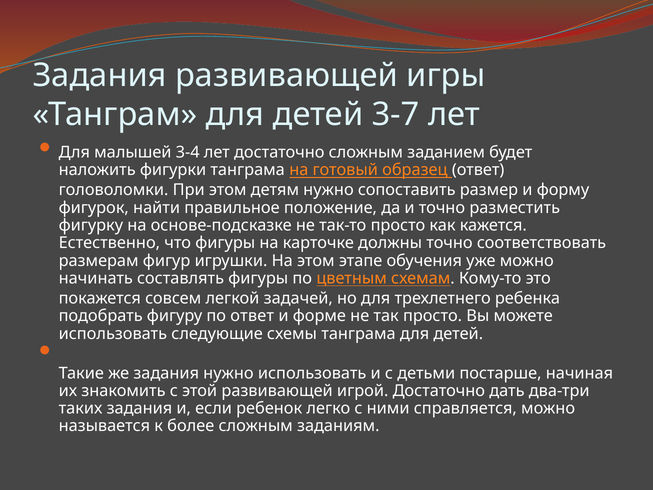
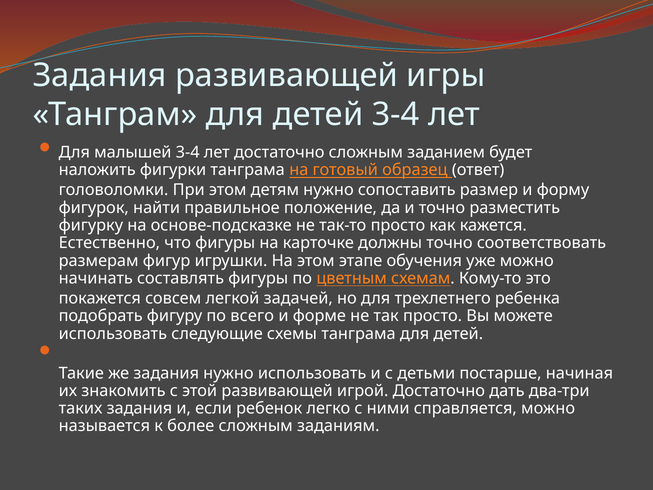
детей 3-7: 3-7 -> 3-4 (396, 115)
по ответ: ответ -> всего (252, 316)
